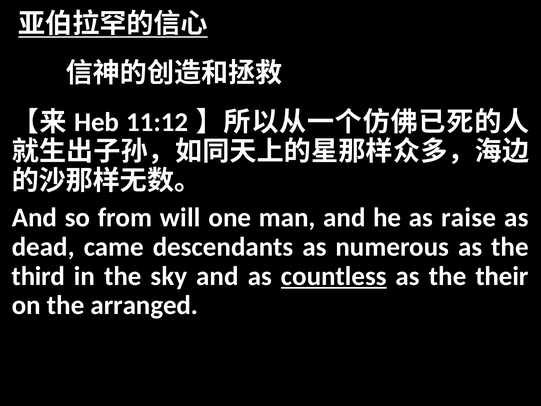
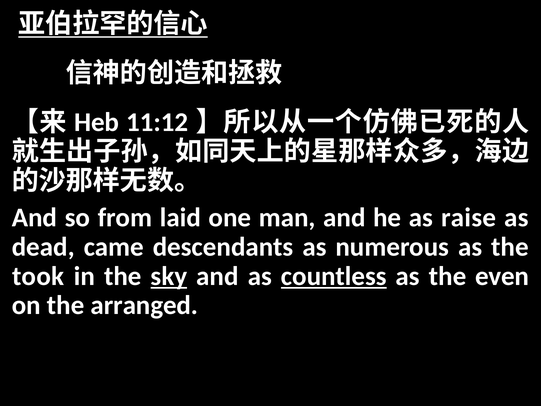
will: will -> laid (180, 217)
third: third -> took (38, 276)
sky underline: none -> present (169, 276)
their: their -> even (502, 276)
